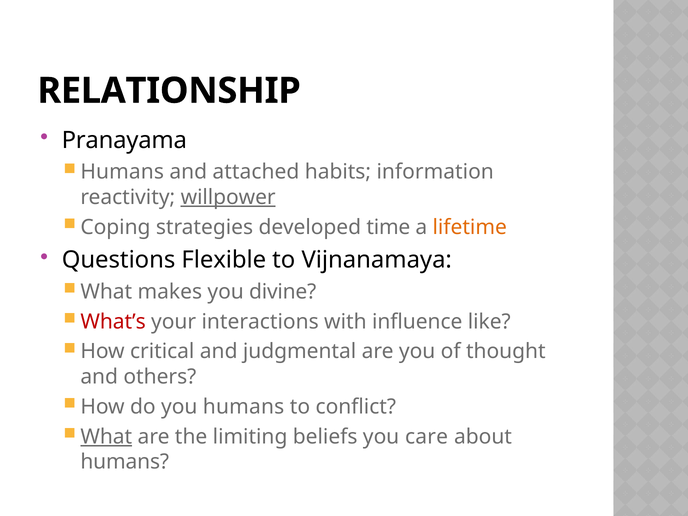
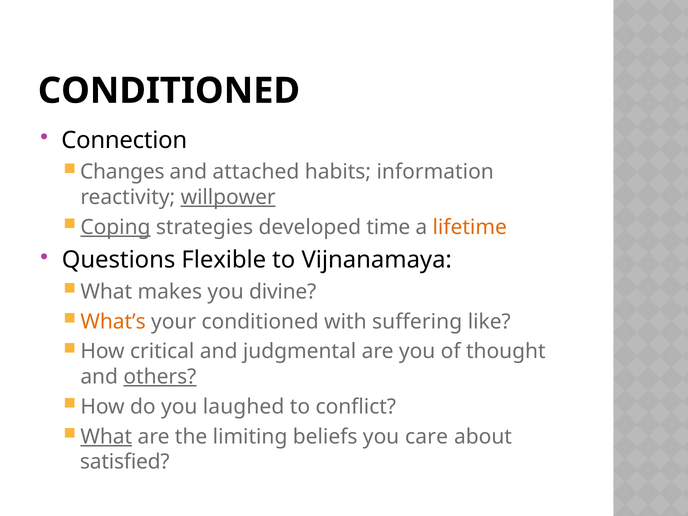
RELATIONSHIP: RELATIONSHIP -> CONDITIONED (169, 91)
Pranayama: Pranayama -> Connection (124, 140)
Humans: Humans -> Changes (122, 172)
Coping underline: none -> present (115, 227)
What’s colour: red -> orange (113, 322)
your interactions: interactions -> conditioned (260, 322)
influence: influence -> suffering (417, 322)
others underline: none -> present (160, 377)
you humans: humans -> laughed (244, 407)
humans: humans -> satisfied (125, 462)
